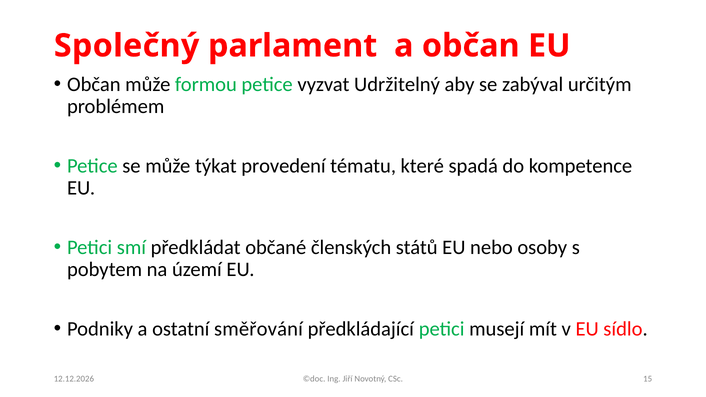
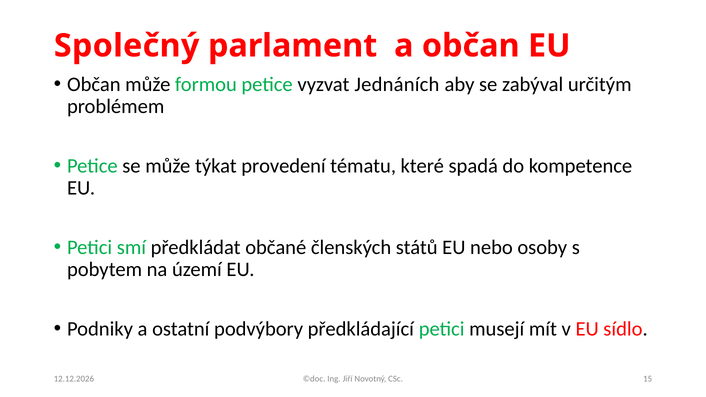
Udržitelný: Udržitelný -> Jednáních (397, 84)
směřování: směřování -> podvýbory (259, 329)
